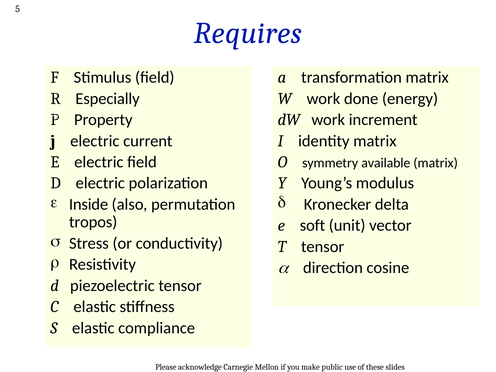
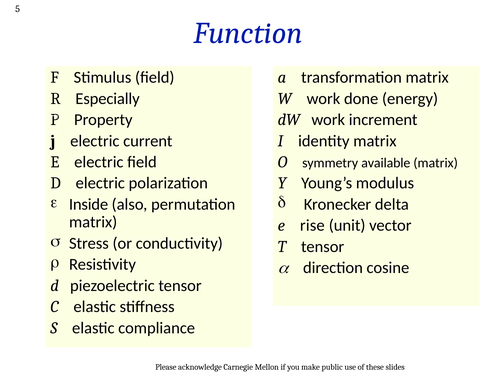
Requires: Requires -> Function (248, 33)
tropos: tropos -> matrix (93, 222)
soft: soft -> rise (312, 225)
